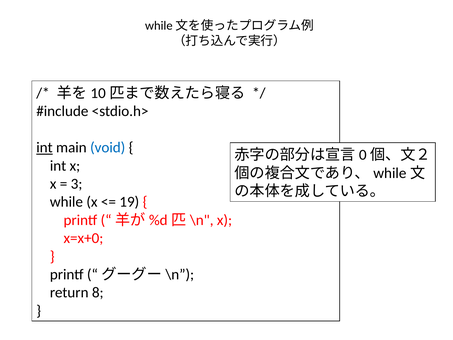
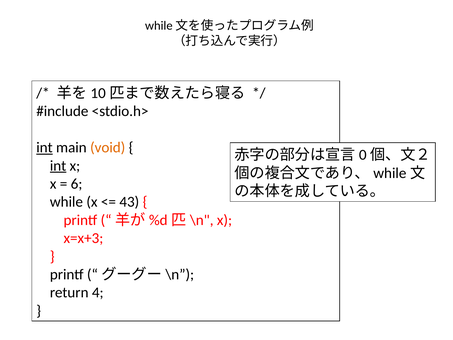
void colour: blue -> orange (108, 148)
int underline: none -> present (58, 166)
3: 3 -> 6 (77, 184)
19: 19 -> 43 (129, 202)
x=x+0: x=x+0 -> x=x+3 (83, 238)
8: 8 -> 4 (98, 292)
